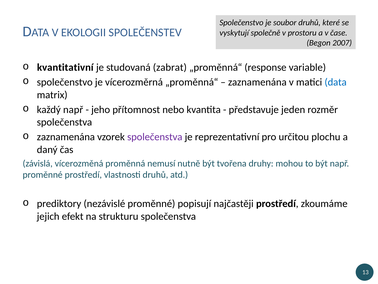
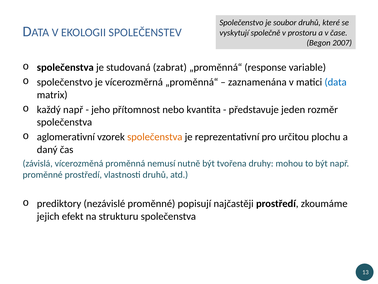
kvantitativní: kvantitativní -> společenstva (65, 67)
zaznamenána: zaznamenána -> aglomerativní (66, 137)
společenstva colour: purple -> orange (155, 137)
